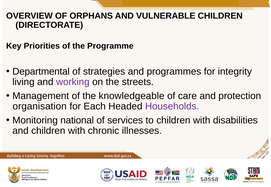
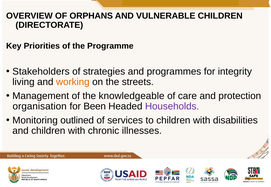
Departmental: Departmental -> Stakeholders (41, 72)
working colour: purple -> orange (73, 82)
Each: Each -> Been (95, 107)
national: national -> outlined (77, 121)
